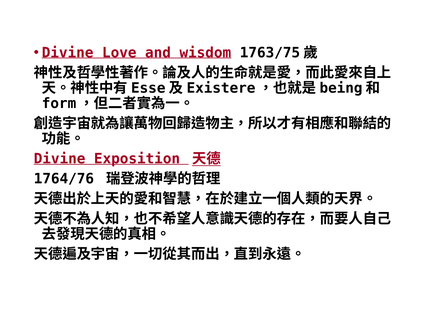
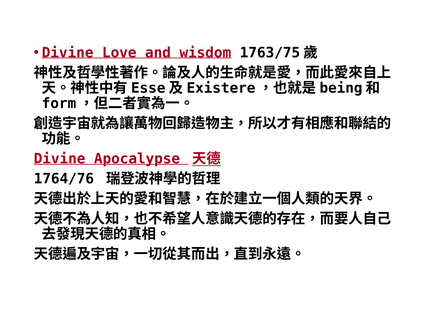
Exposition: Exposition -> Apocalypse (137, 159)
